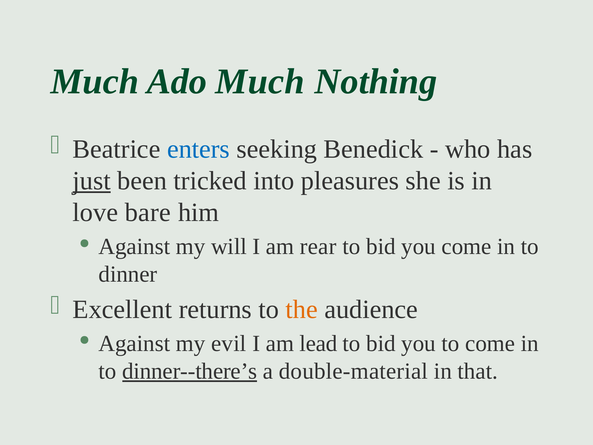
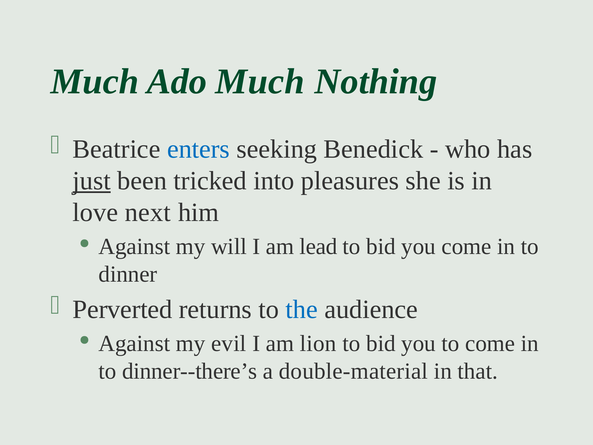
bare: bare -> next (148, 212)
rear: rear -> lead (318, 246)
Excellent: Excellent -> Perverted (122, 309)
the colour: orange -> blue (302, 309)
lead: lead -> lion (318, 343)
dinner--there’s underline: present -> none (190, 371)
